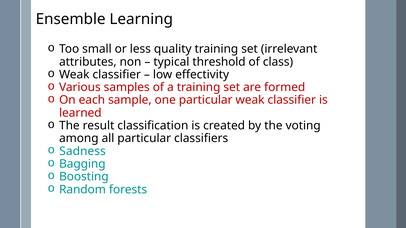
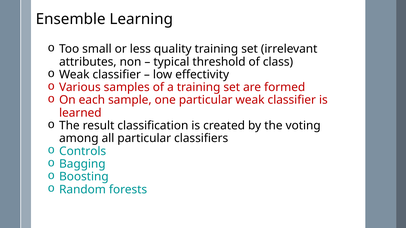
Sadness: Sadness -> Controls (83, 151)
